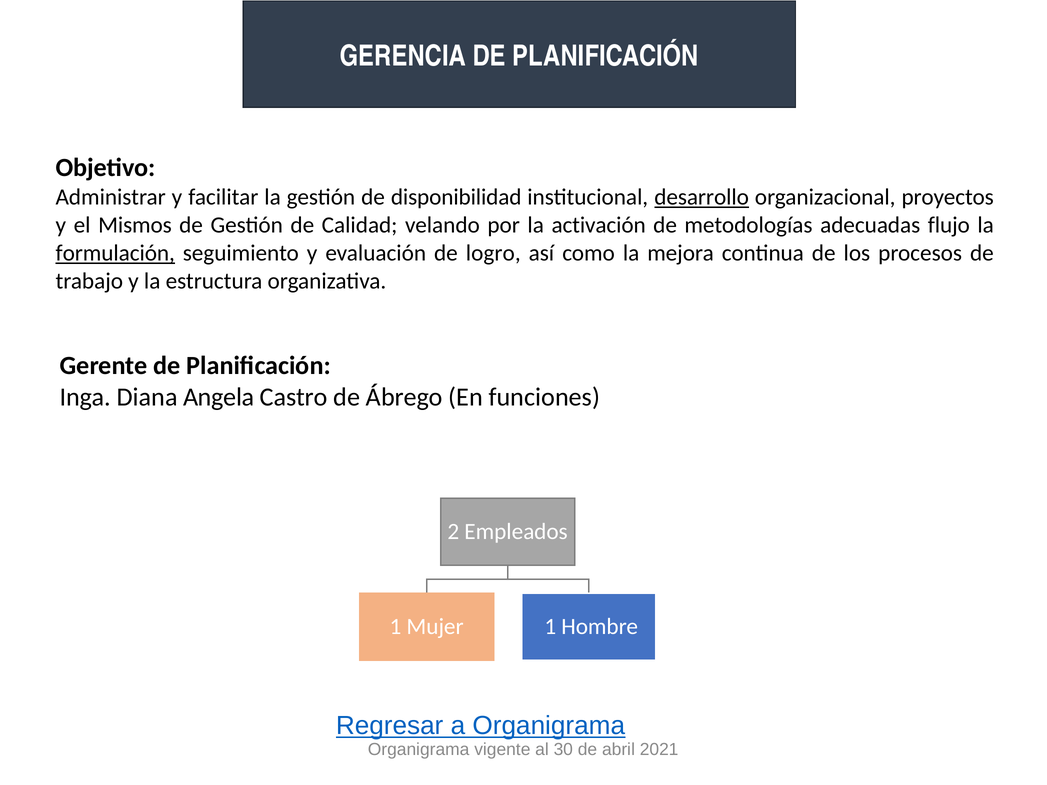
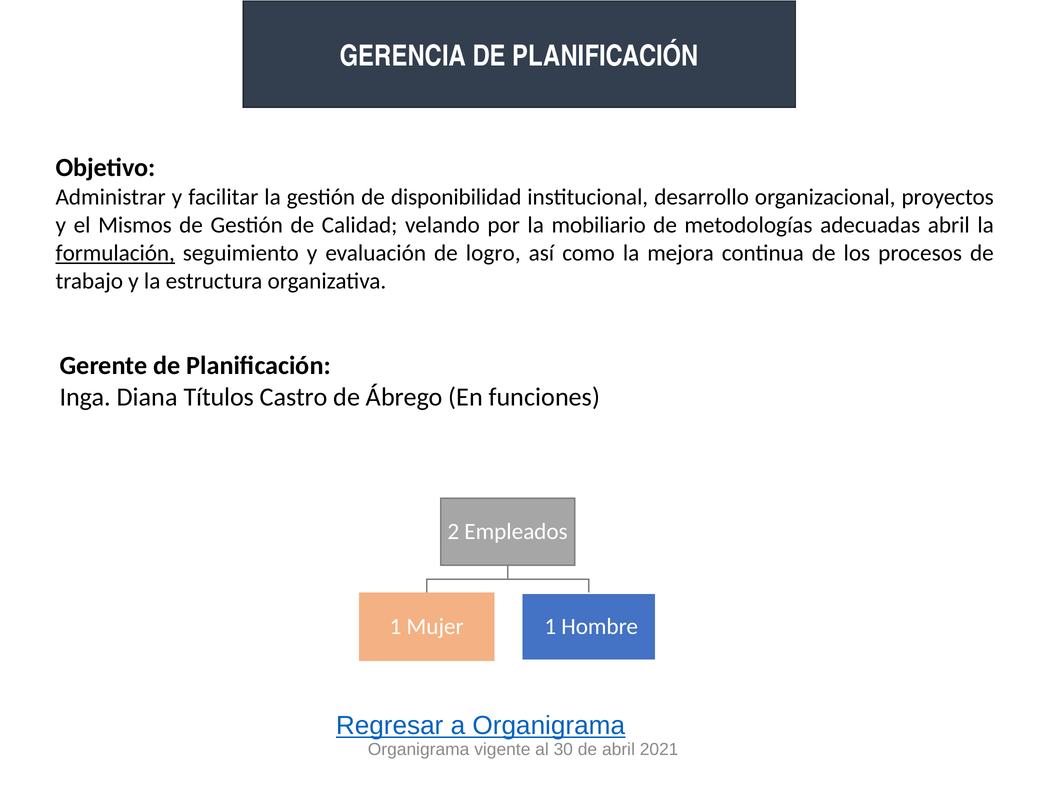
desarrollo underline: present -> none (702, 197)
activación: activación -> mobiliario (599, 225)
adecuadas flujo: flujo -> abril (949, 225)
Angela: Angela -> Títulos (219, 397)
